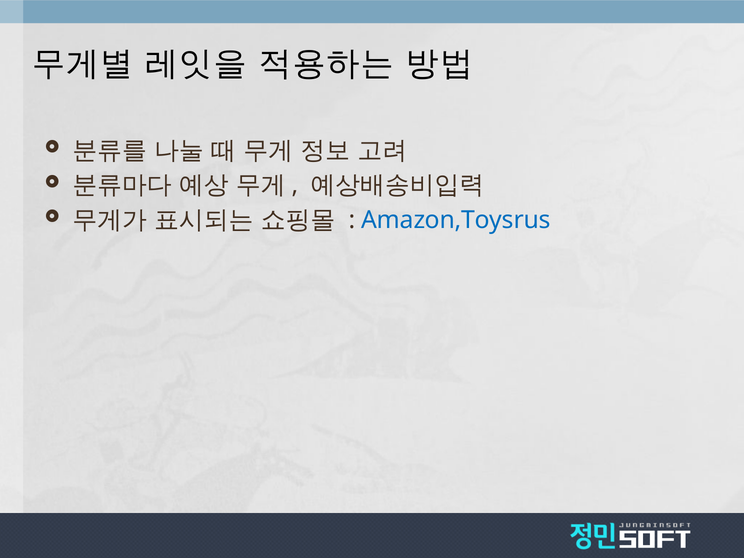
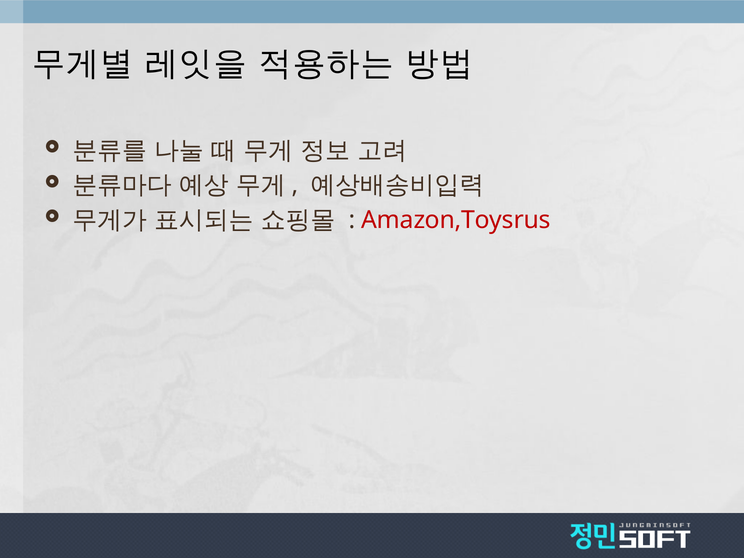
Amazon,Toysrus colour: blue -> red (456, 220)
